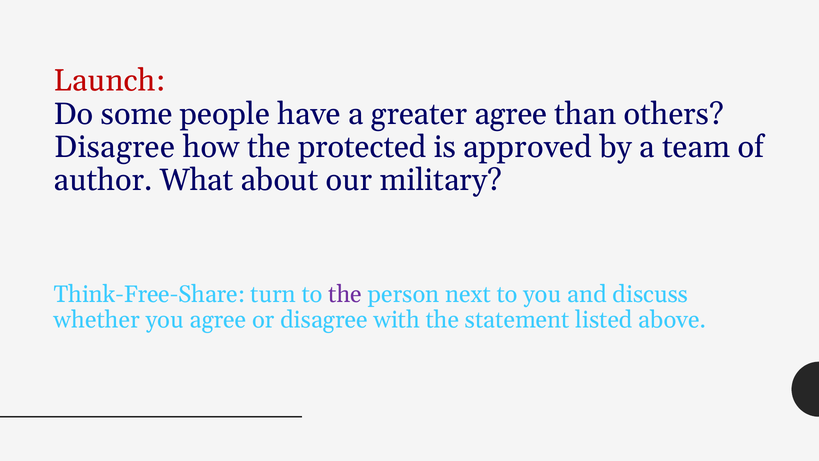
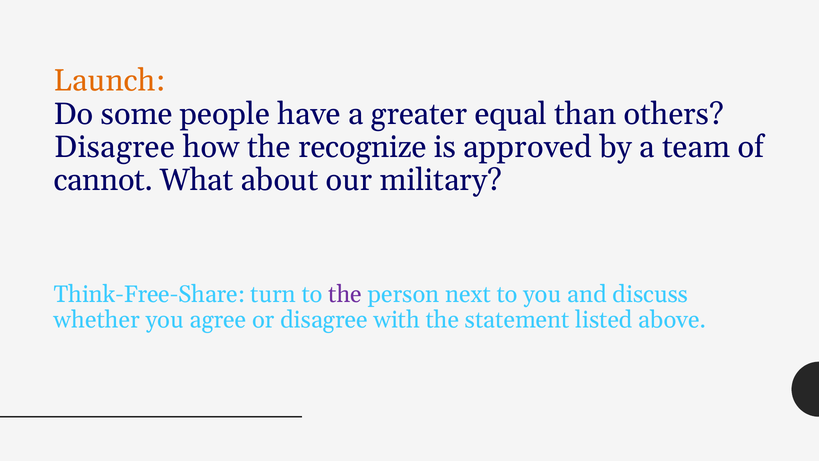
Launch colour: red -> orange (110, 81)
greater agree: agree -> equal (511, 114)
protected: protected -> recognize (362, 147)
author: author -> cannot (103, 180)
